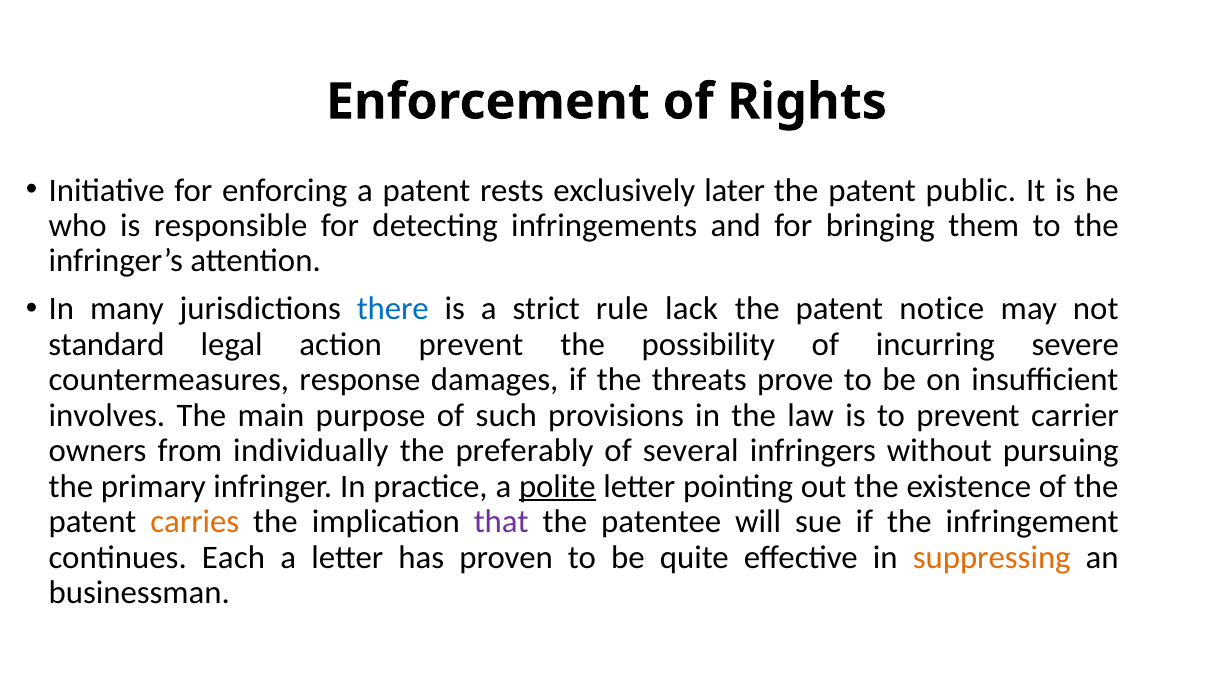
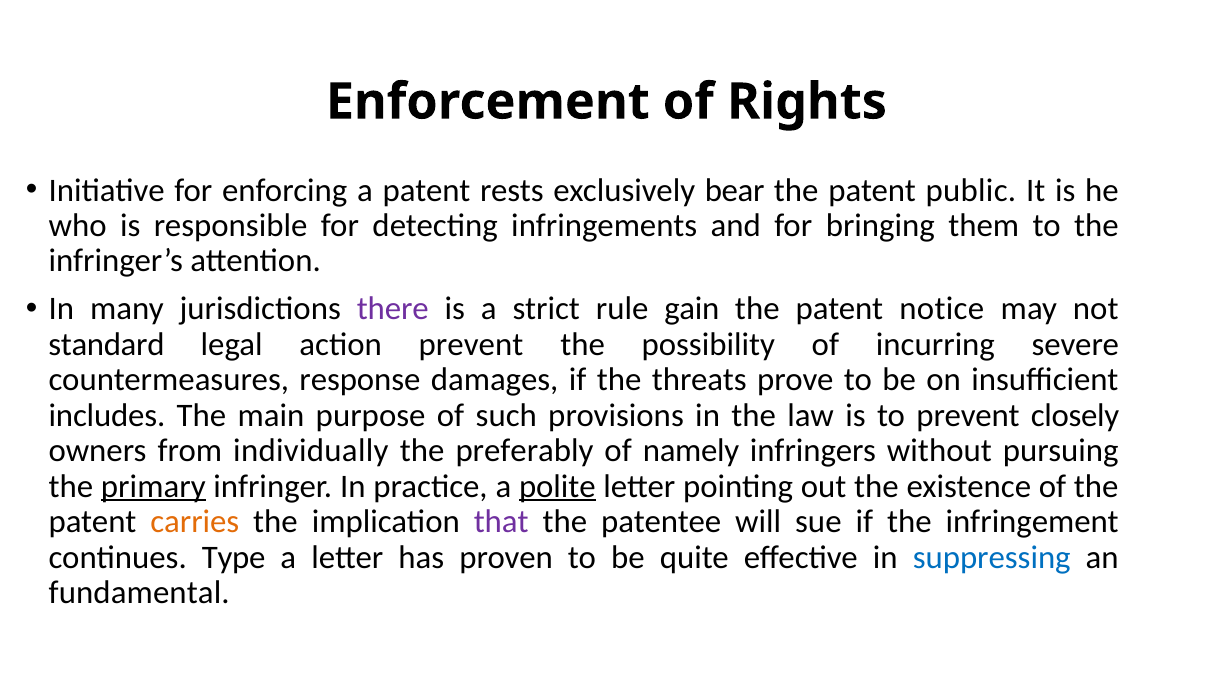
later: later -> bear (735, 190)
there colour: blue -> purple (393, 309)
lack: lack -> gain (692, 309)
involves: involves -> includes (107, 416)
carrier: carrier -> closely (1075, 416)
several: several -> namely (691, 451)
primary underline: none -> present (153, 487)
Each: Each -> Type (234, 557)
suppressing colour: orange -> blue (992, 557)
businessman: businessman -> fundamental (139, 593)
